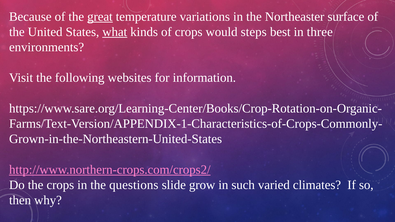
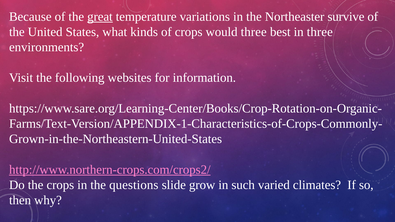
surface: surface -> survive (346, 17)
what underline: present -> none (115, 32)
would steps: steps -> three (254, 32)
